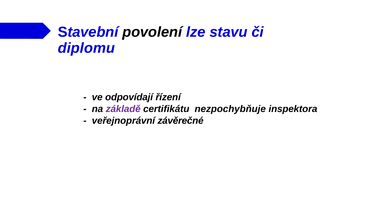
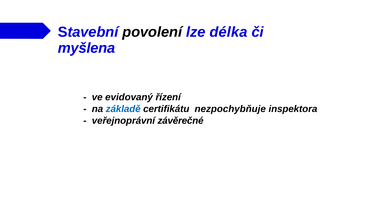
stavu: stavu -> délka (229, 32)
diplomu: diplomu -> myšlena (87, 48)
odpovídají: odpovídají -> evidovaný (129, 97)
základě colour: purple -> blue (123, 109)
